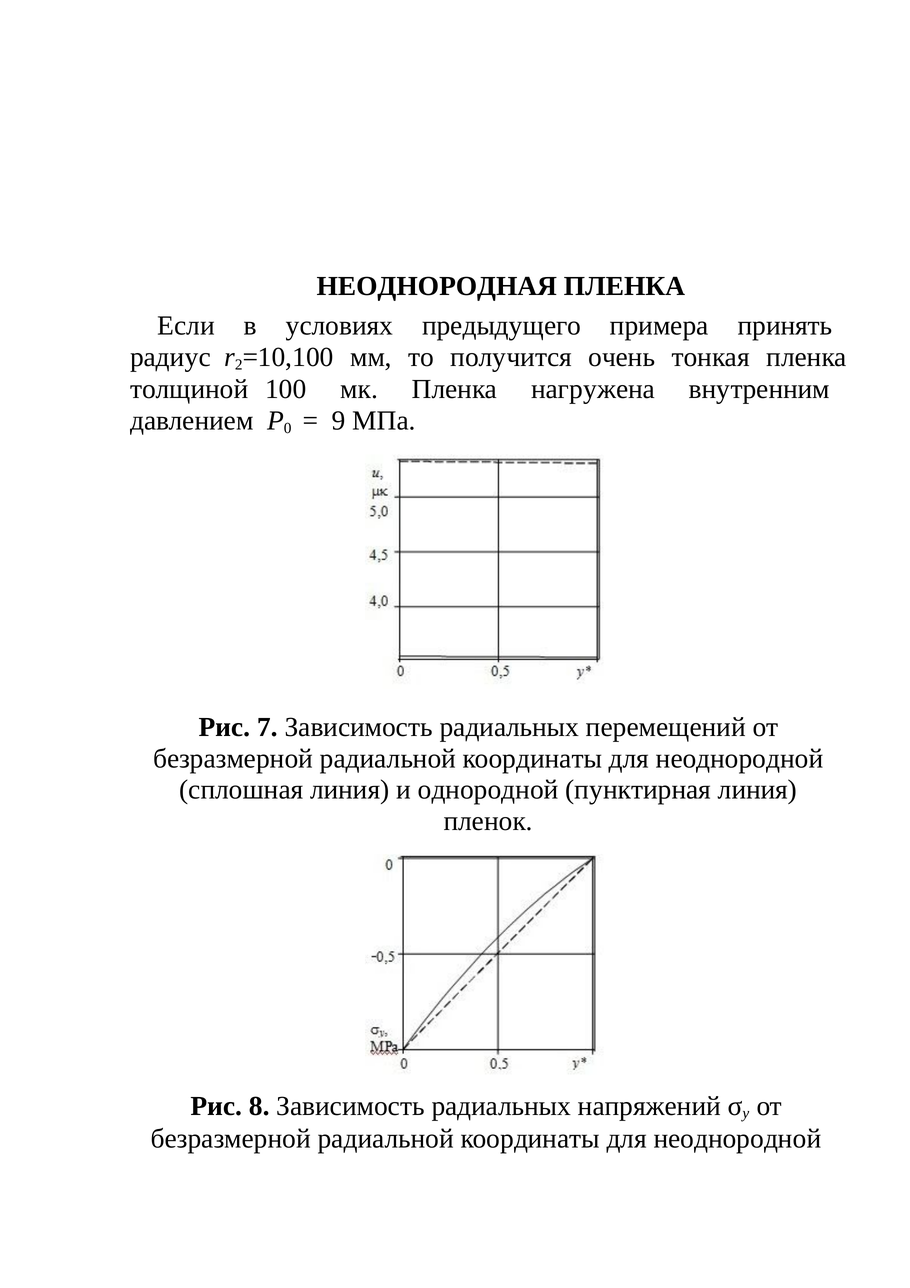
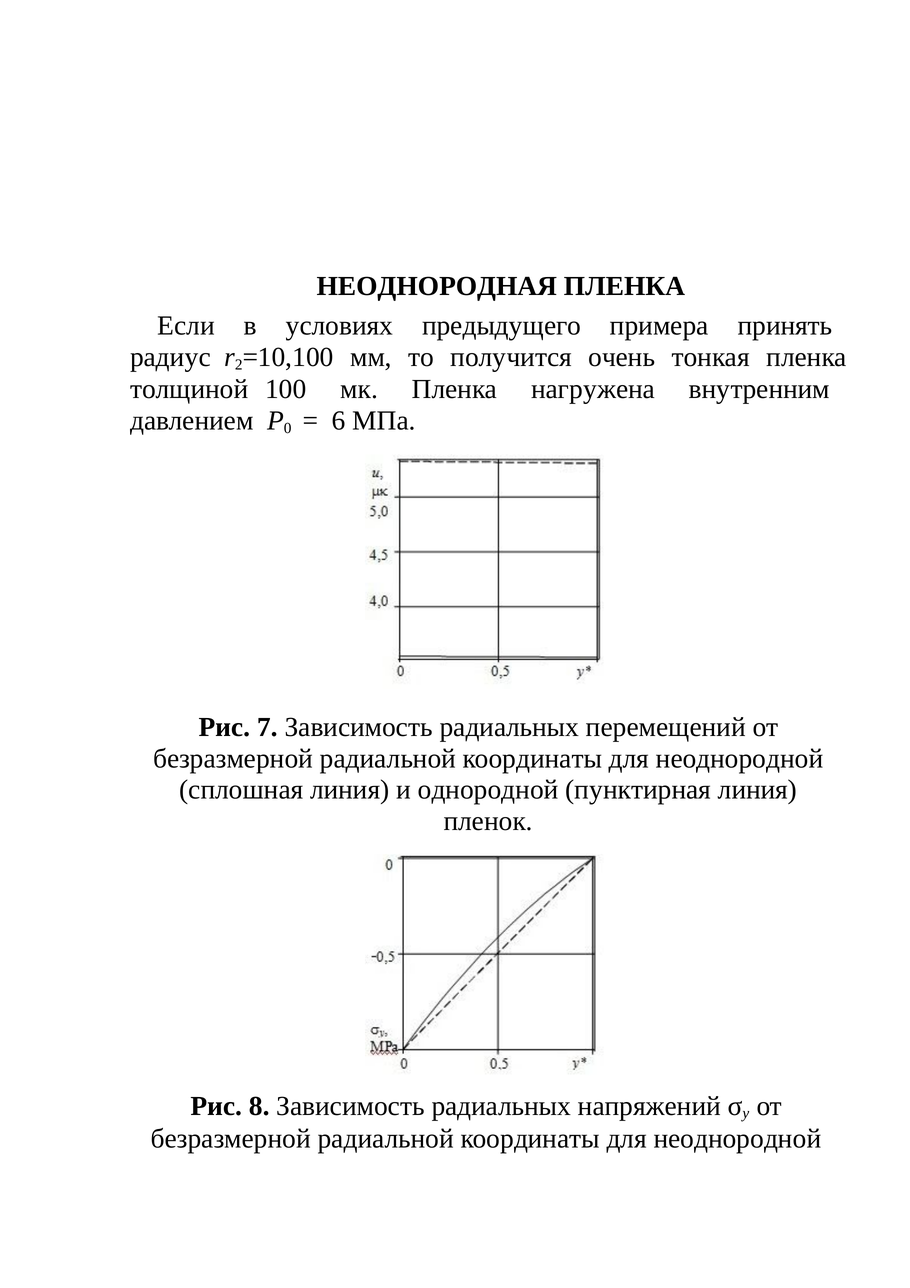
9: 9 -> 6 (339, 421)
